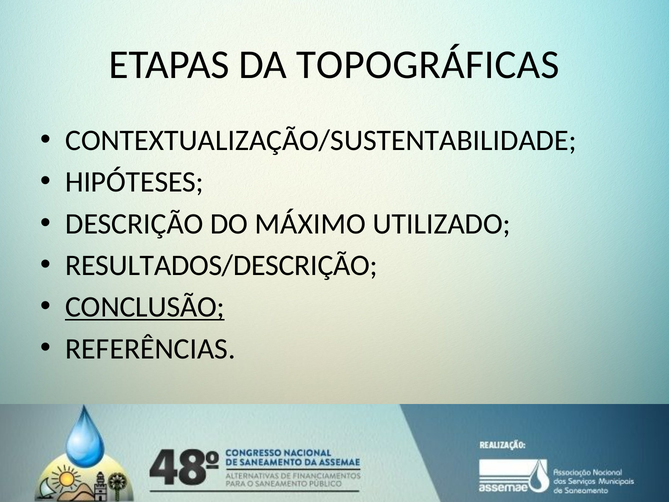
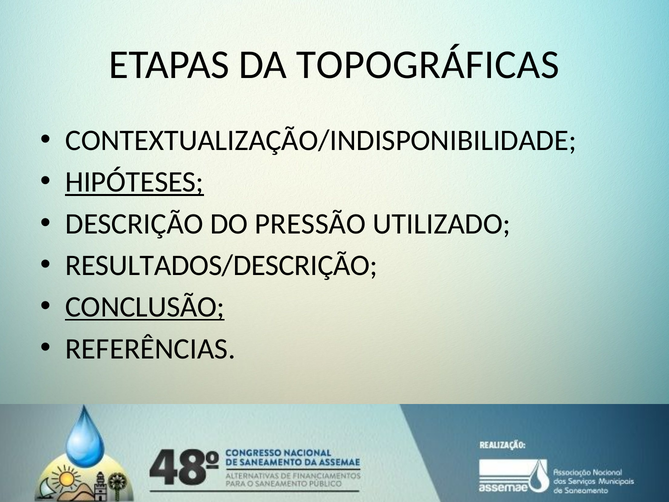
CONTEXTUALIZAÇÃO/SUSTENTABILIDADE: CONTEXTUALIZAÇÃO/SUSTENTABILIDADE -> CONTEXTUALIZAÇÃO/INDISPONIBILIDADE (321, 140)
HIPÓTESES underline: none -> present (135, 182)
MÁXIMO: MÁXIMO -> PRESSÃO (310, 224)
